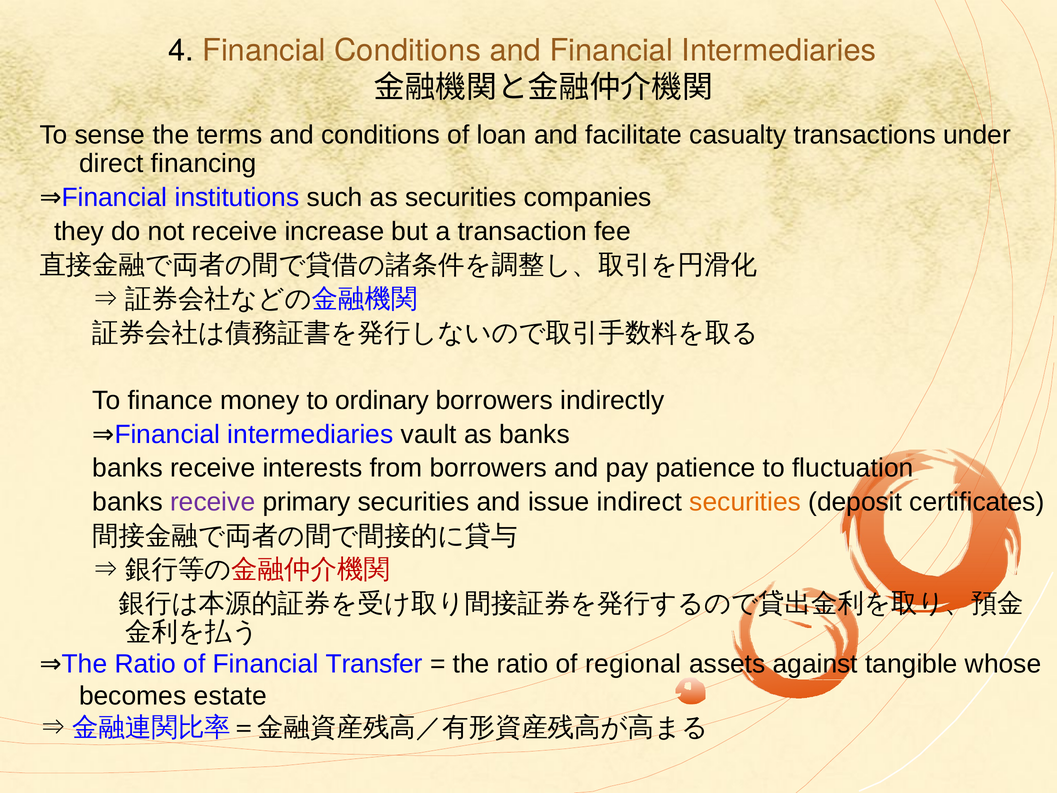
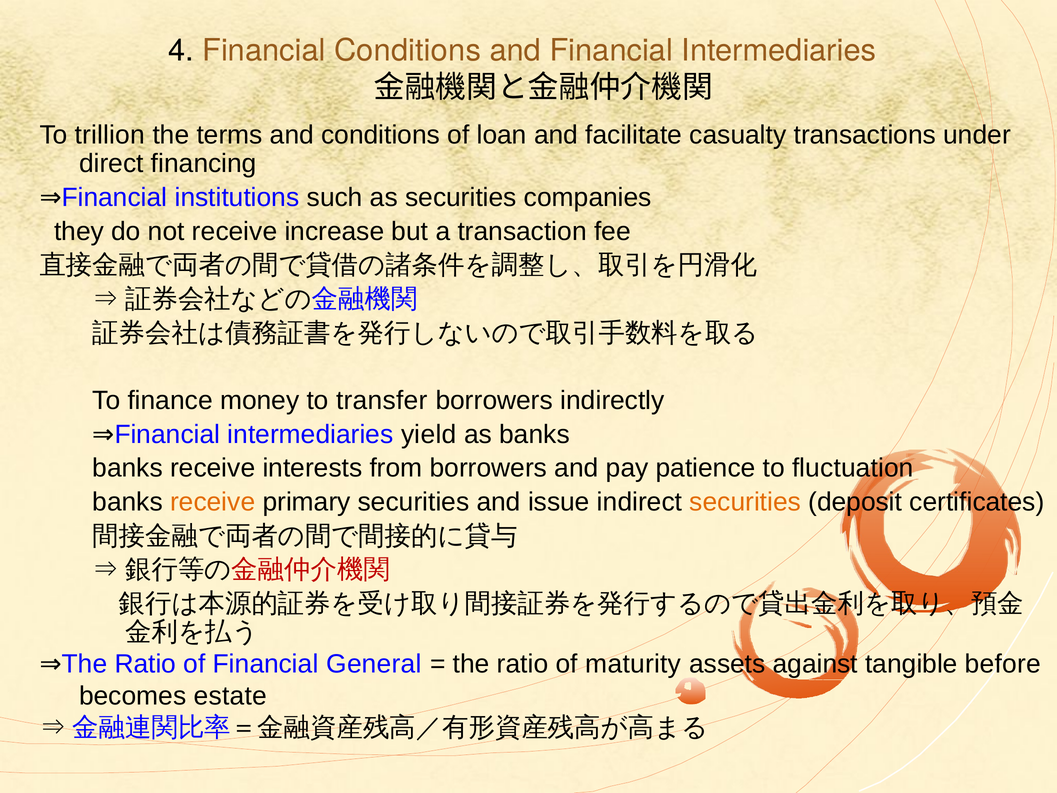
sense: sense -> trillion (110, 135)
ordinary: ordinary -> transfer (382, 400)
vault: vault -> yield (429, 434)
receive colour: purple -> orange (213, 502)
Transfer: Transfer -> General (374, 664)
regional: regional -> maturity (633, 664)
whose: whose -> before (1003, 664)
